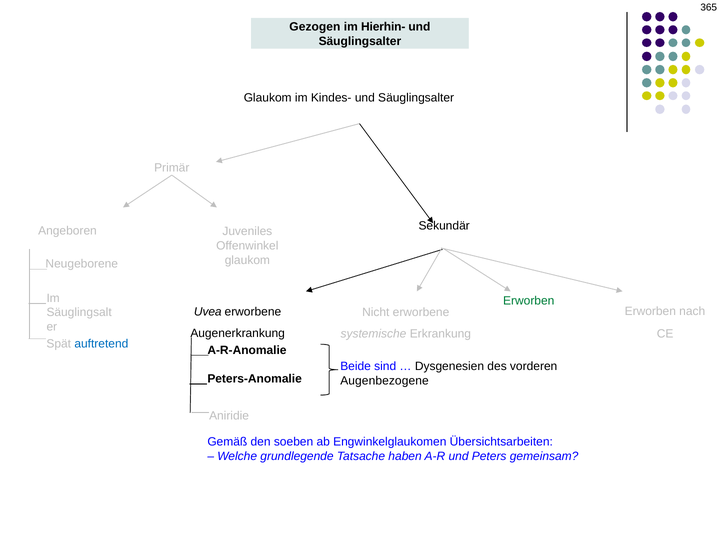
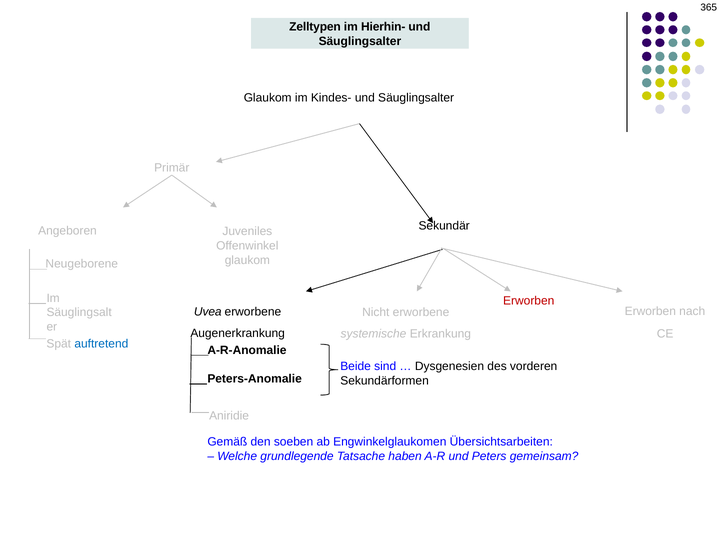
Gezogen: Gezogen -> Zelltypen (315, 27)
Erworben colour: green -> red (529, 301)
Augenbezogene: Augenbezogene -> Sekundärformen (385, 381)
